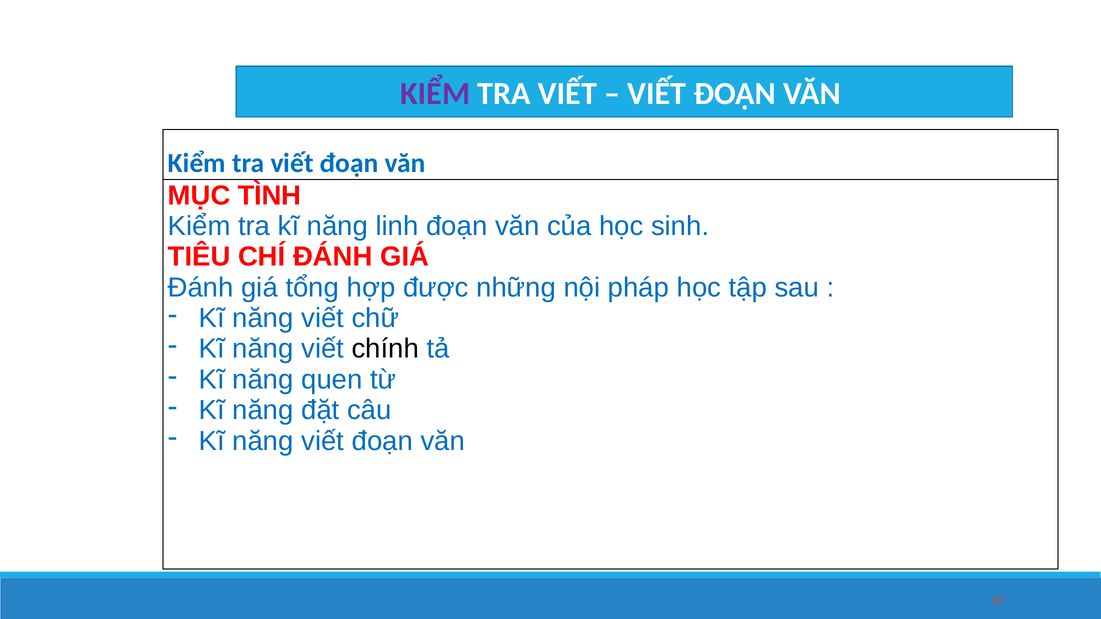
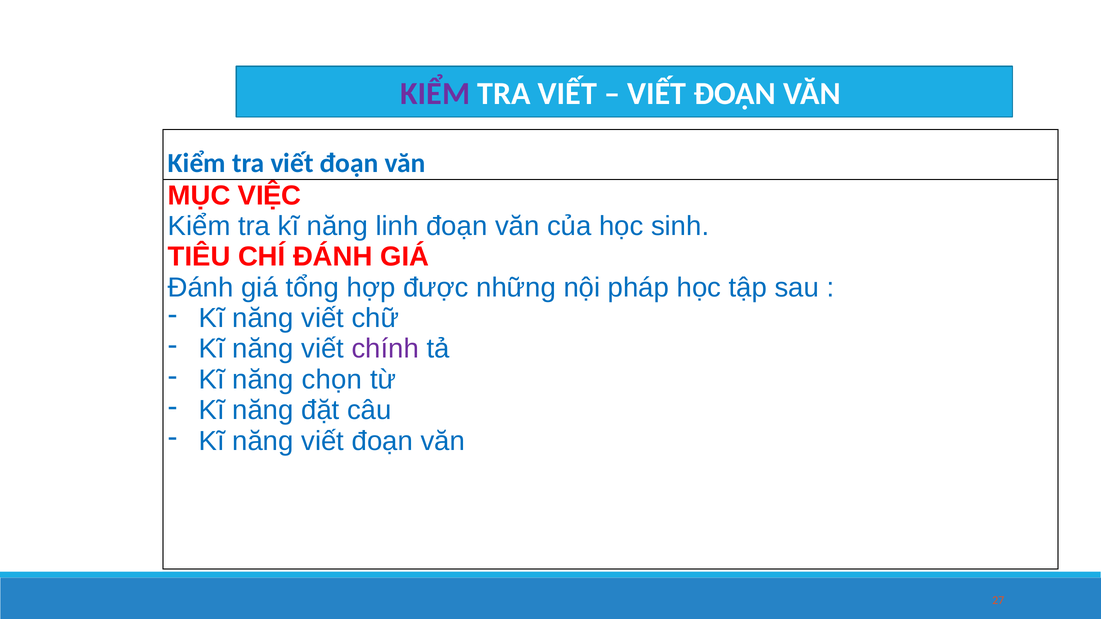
TÌNH: TÌNH -> VIỆC (270, 196)
chính colour: black -> purple (385, 349)
quen: quen -> chọn (332, 380)
